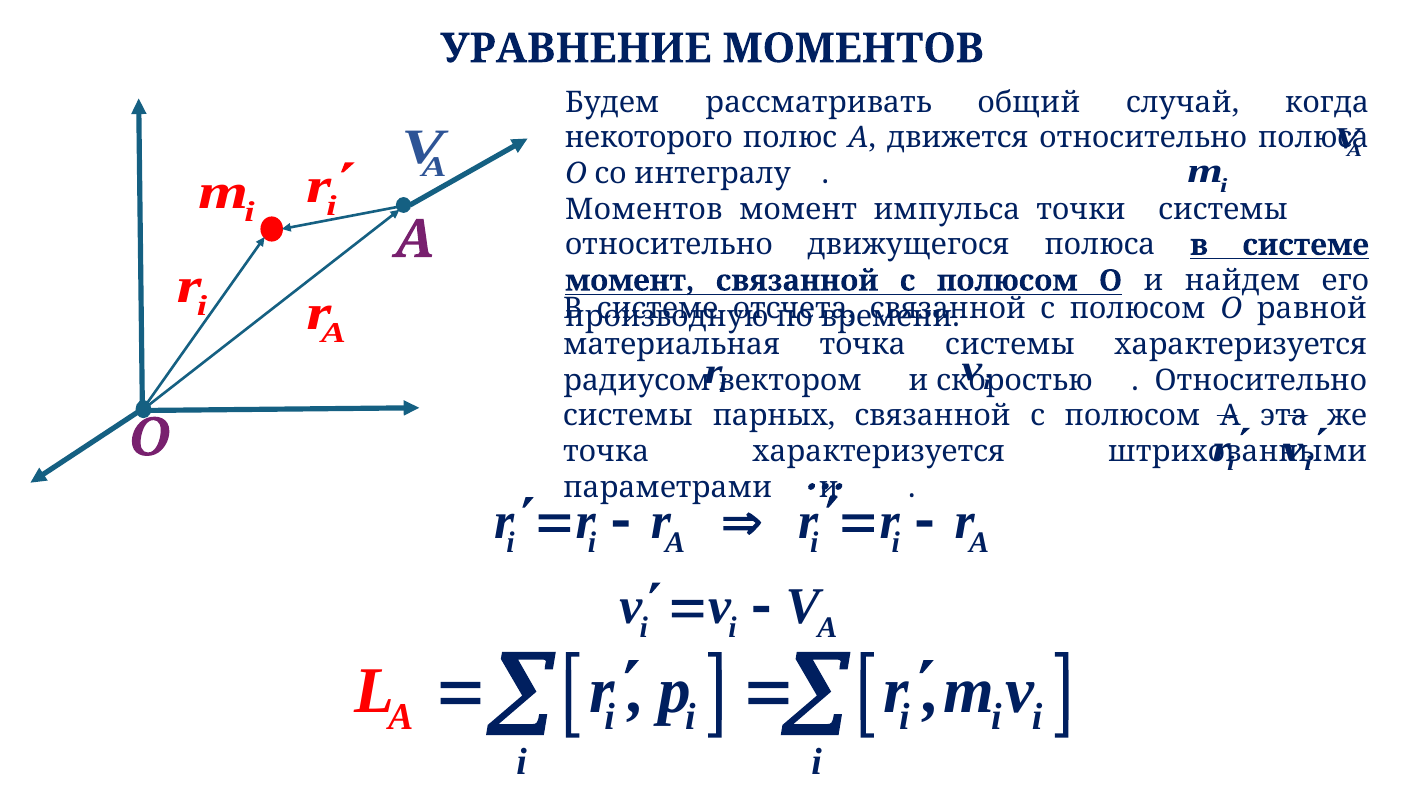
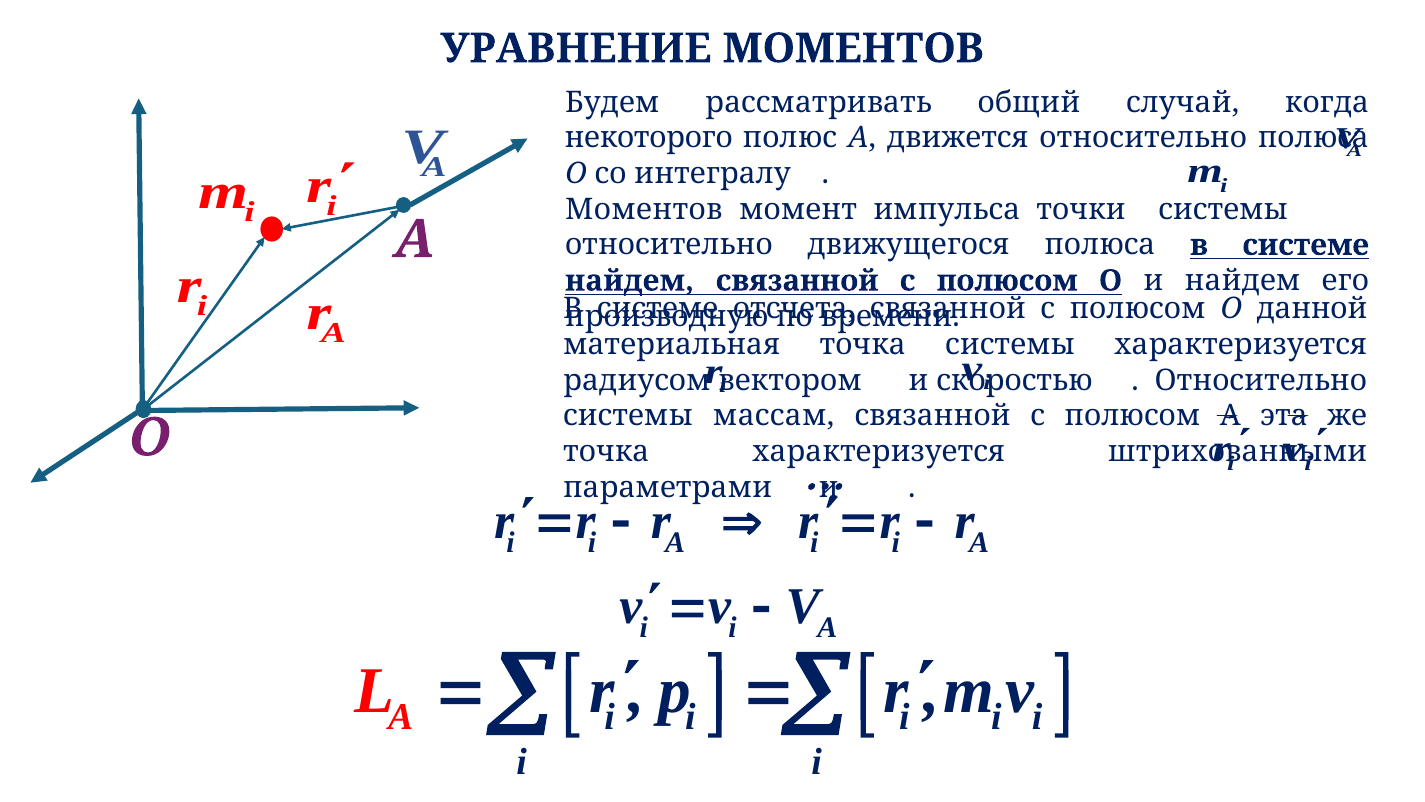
момент: момент -> найдем (630, 281)
равной: равной -> данной (1312, 309)
парных: парных -> массам (774, 416)
